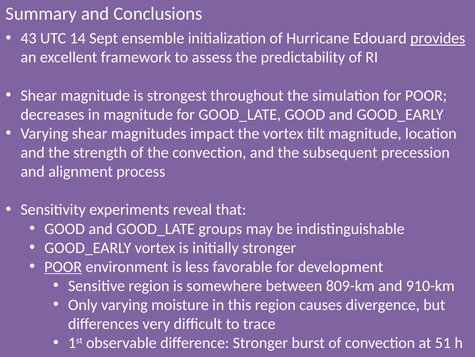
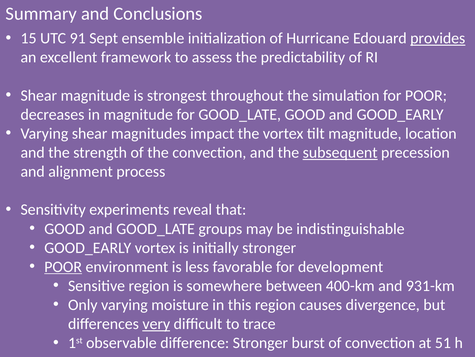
43: 43 -> 15 (29, 38)
14: 14 -> 91 (78, 38)
subsequent underline: none -> present (340, 152)
809-km: 809-km -> 400-km (350, 285)
910-km: 910-km -> 931-km (430, 285)
very underline: none -> present (156, 323)
